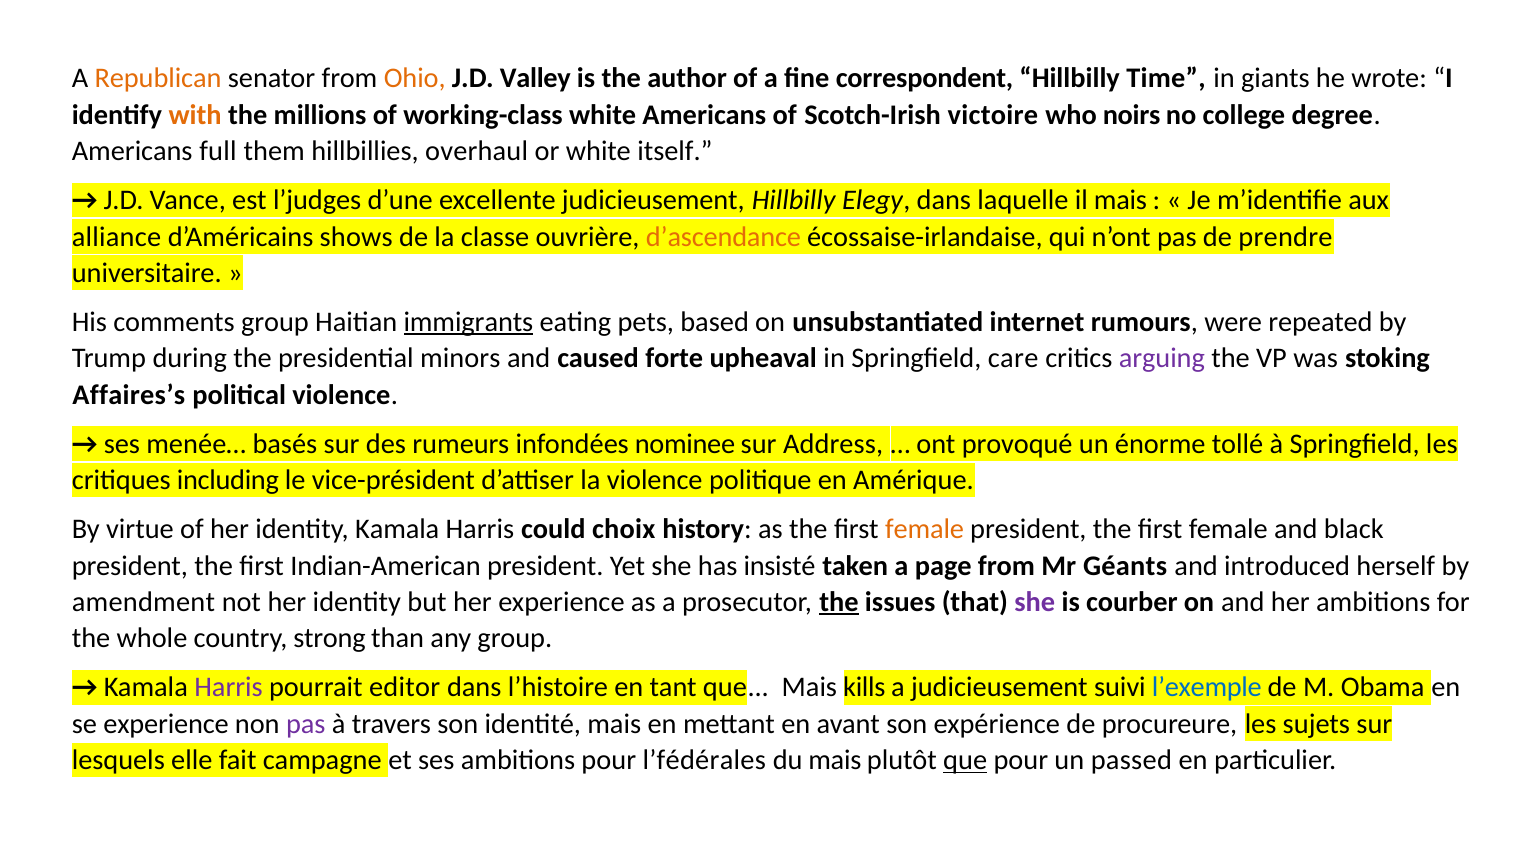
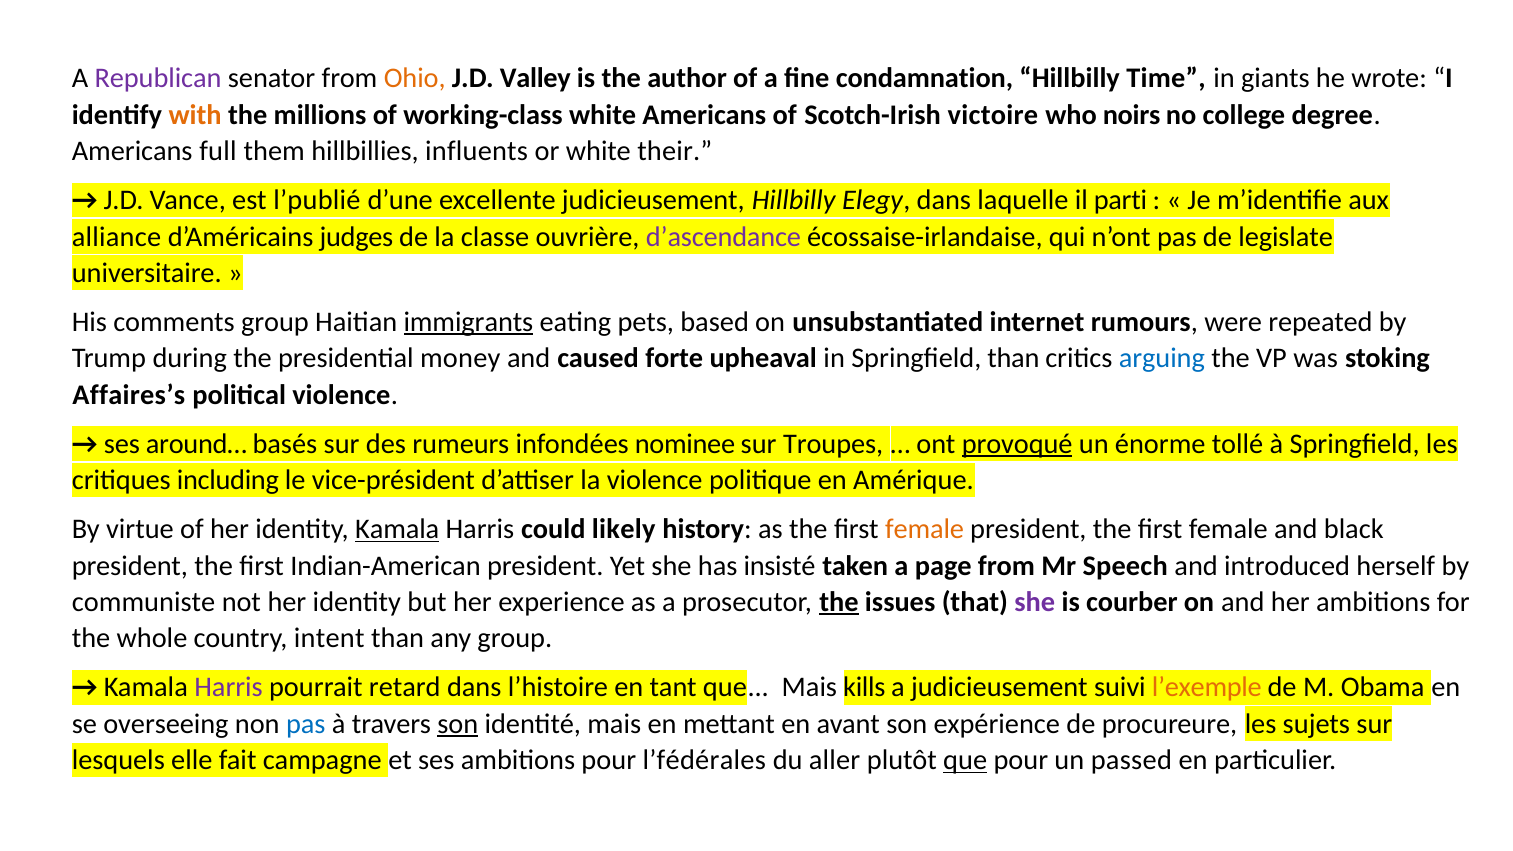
Republican colour: orange -> purple (158, 78)
correspondent: correspondent -> condamnation (924, 78)
overhaul: overhaul -> influents (477, 151)
itself: itself -> their (675, 151)
l’judges: l’judges -> l’publié (317, 200)
il mais: mais -> parti (1120, 200)
shows: shows -> judges (356, 237)
d’ascendance colour: orange -> purple (723, 237)
prendre: prendre -> legislate (1286, 237)
minors: minors -> money (460, 358)
Springfield care: care -> than (1013, 358)
arguing colour: purple -> blue (1162, 358)
menée…: menée… -> around… (196, 444)
Address: Address -> Troupes (833, 444)
provoqué underline: none -> present (1017, 444)
Kamala underline: none -> present (397, 529)
choix: choix -> likely (624, 529)
Géants: Géants -> Speech (1125, 566)
amendment: amendment -> communiste (144, 602)
strong: strong -> intent (329, 639)
editor: editor -> retard (405, 688)
l’exemple colour: blue -> orange (1207, 688)
se experience: experience -> overseeing (166, 724)
pas colour: purple -> blue (306, 724)
son underline: none -> present (458, 724)
du mais: mais -> aller (835, 760)
